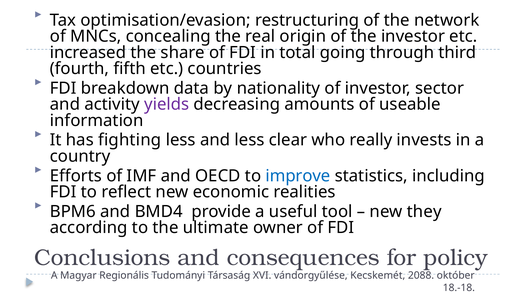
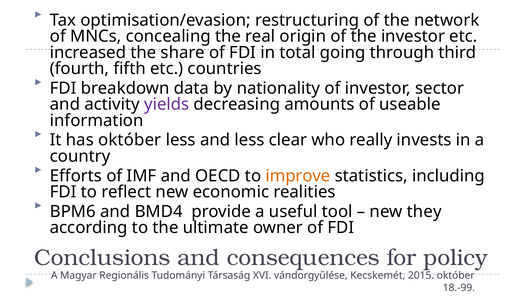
has fighting: fighting -> október (130, 140)
improve colour: blue -> orange (298, 176)
2088: 2088 -> 2015 (421, 275)
18.-18: 18.-18 -> 18.-99 (459, 288)
